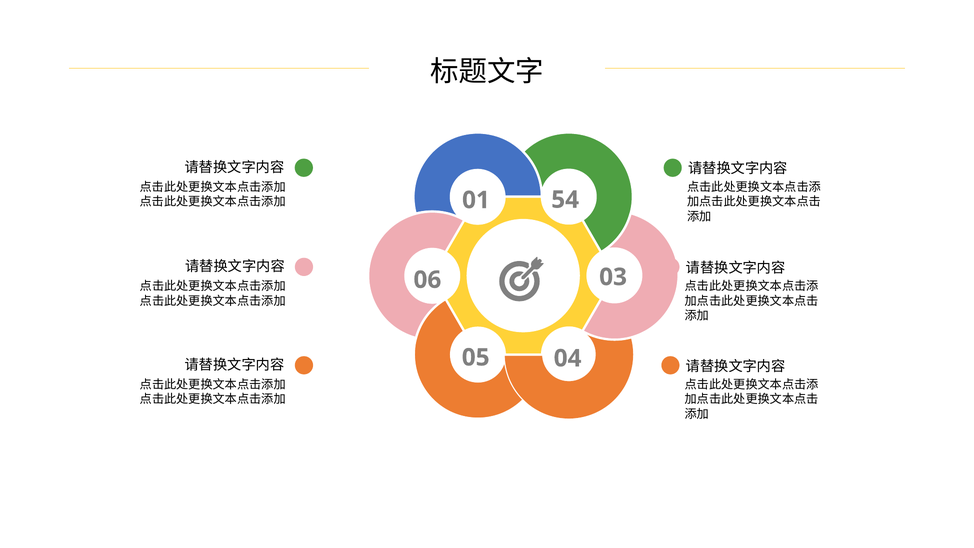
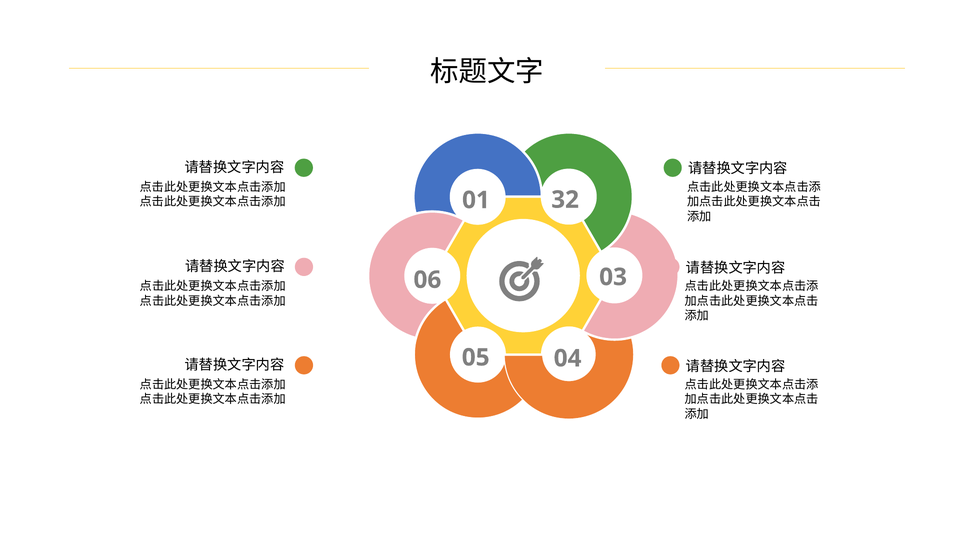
54: 54 -> 32 (565, 200)
